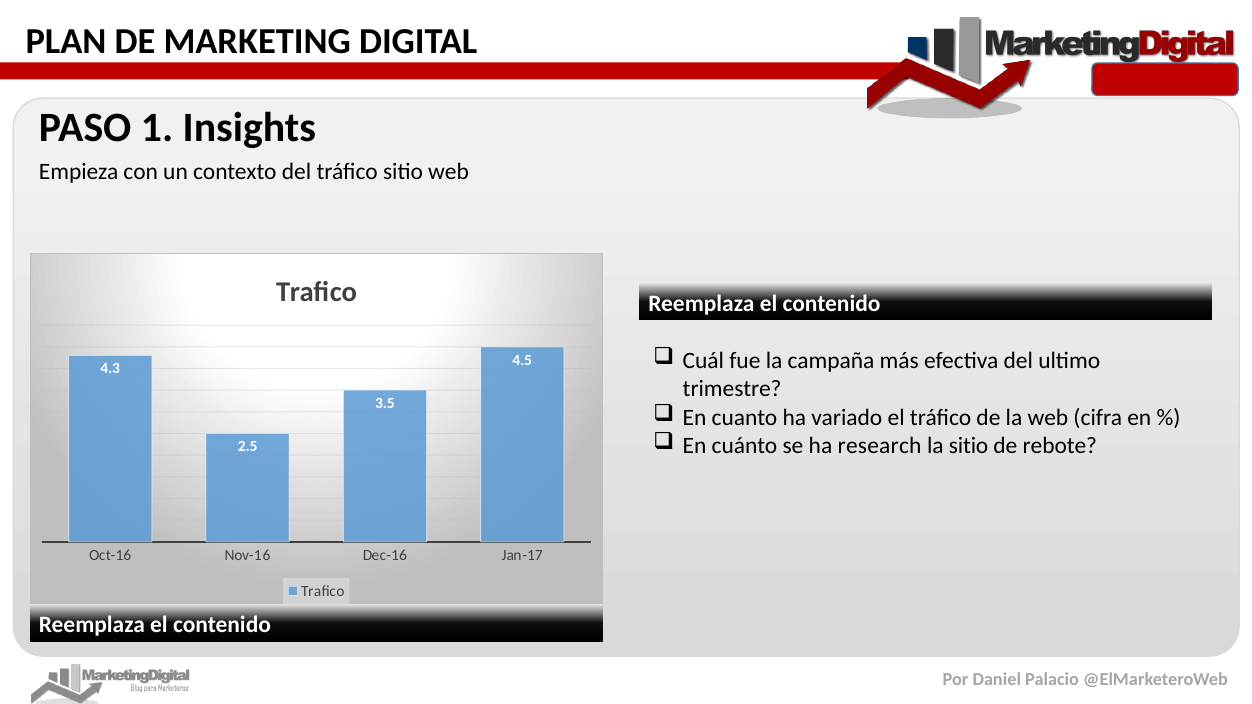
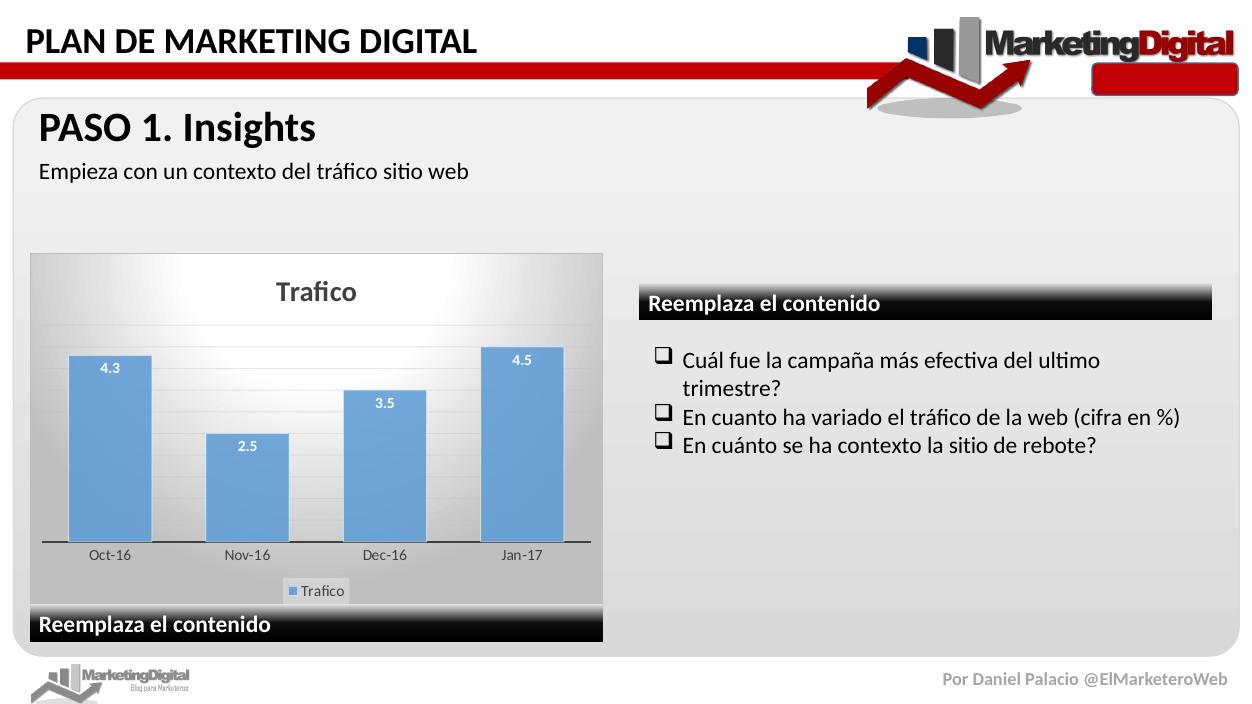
ha research: research -> contexto (880, 446)
